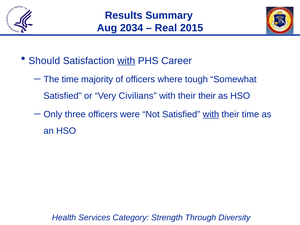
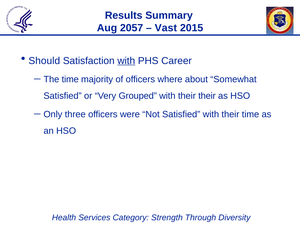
2034: 2034 -> 2057 (132, 28)
Real: Real -> Vast (166, 28)
tough: tough -> about (196, 79)
Civilians: Civilians -> Grouped (138, 96)
with underline: present -> none (211, 114)
